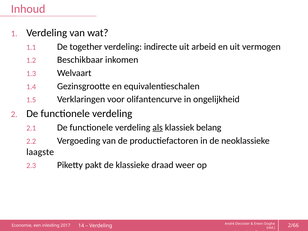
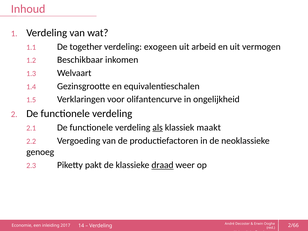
indirecte: indirecte -> exogeen (160, 47)
belang: belang -> maakt (209, 127)
laagste: laagste -> genoeg (40, 152)
draad underline: none -> present (162, 165)
